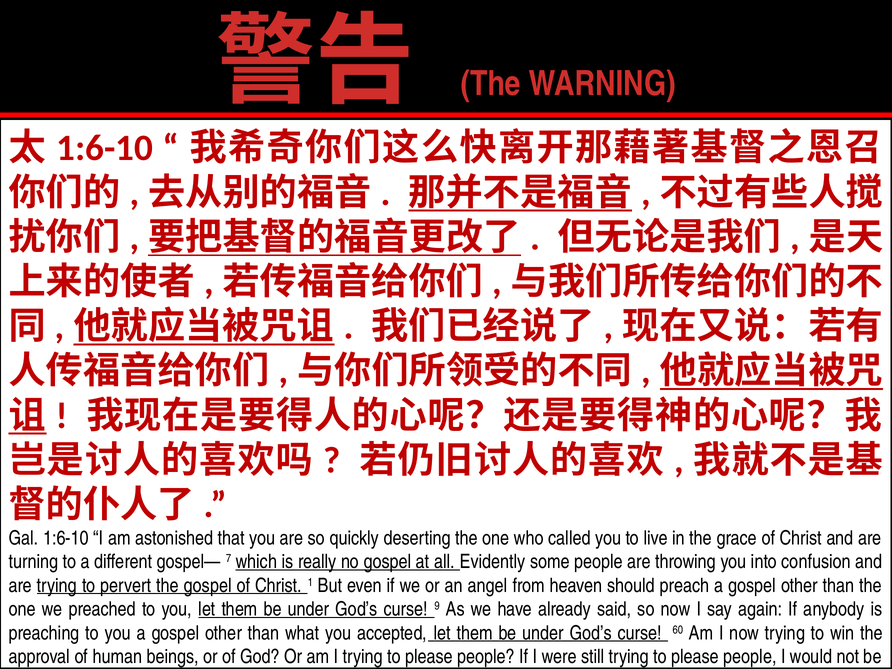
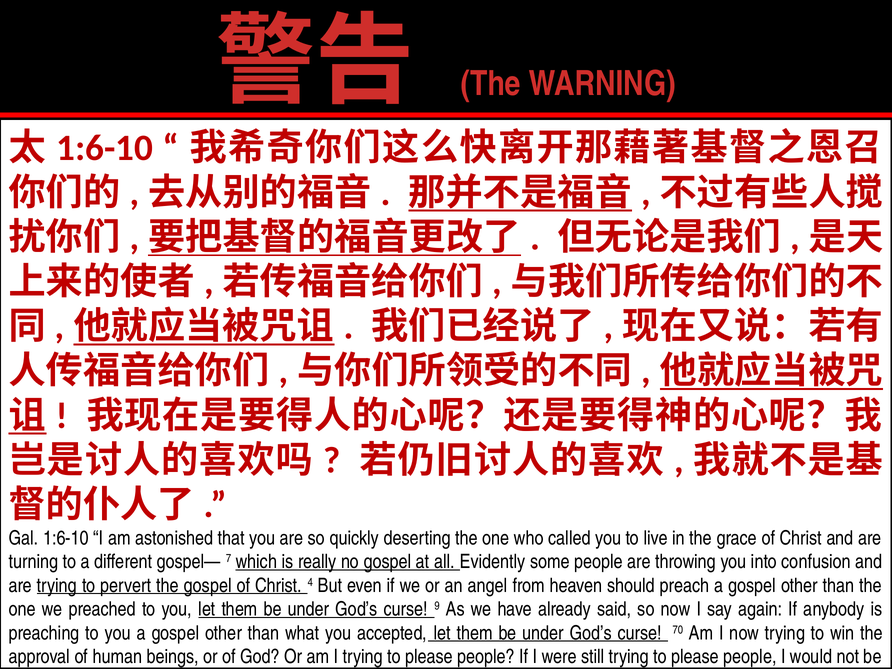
1: 1 -> 4 (310, 582)
60: 60 -> 70 (678, 630)
